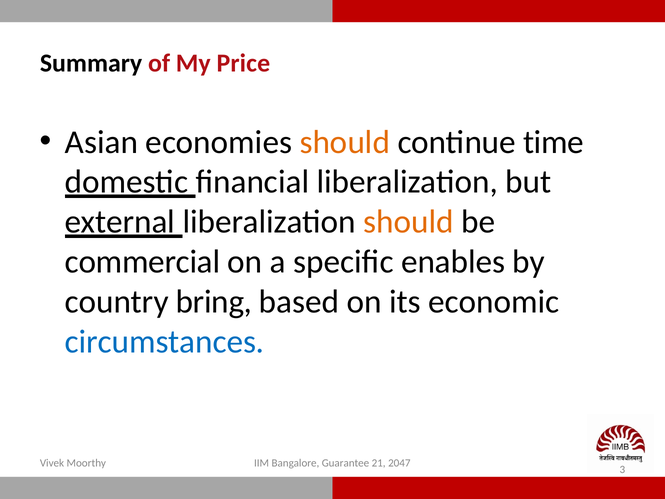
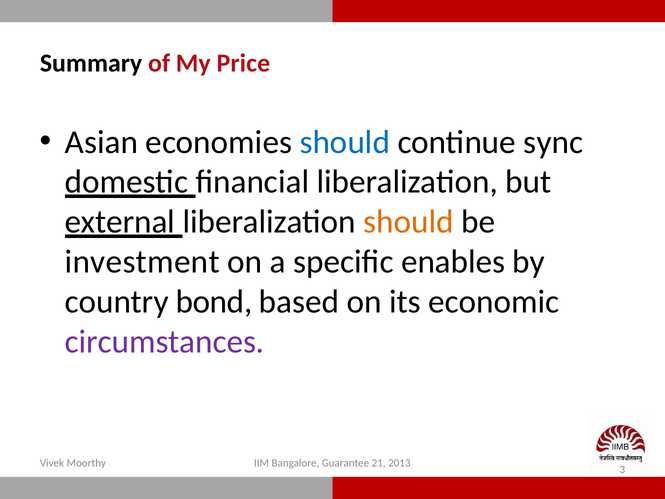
should colour: orange -> blue (345, 142)
time: time -> sync (553, 142)
commercial: commercial -> investment (142, 262)
bring: bring -> bond (214, 302)
circumstances colour: blue -> purple (165, 341)
2047: 2047 -> 2013 (399, 463)
